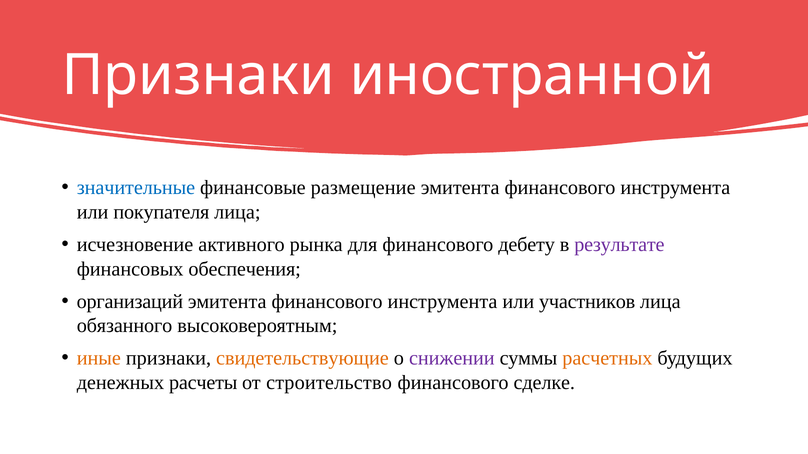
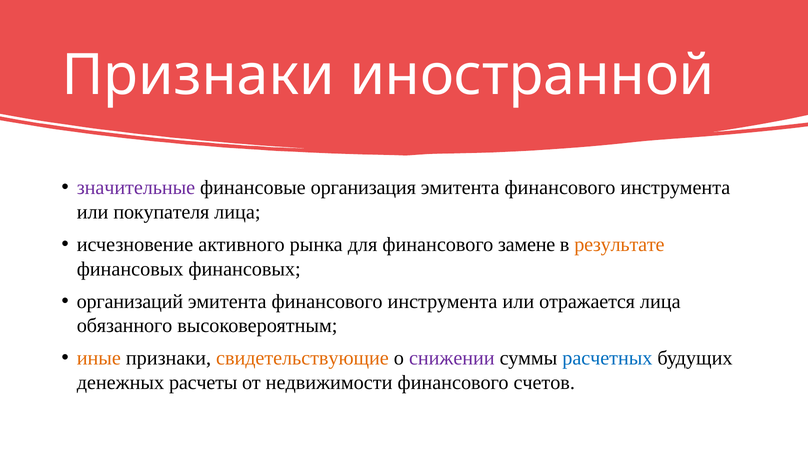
значительные colour: blue -> purple (136, 188)
размещение: размещение -> организация (363, 188)
дебету: дебету -> замене (527, 245)
результате colour: purple -> orange (619, 245)
финансовых обеспечения: обеспечения -> финансовых (245, 269)
участников: участников -> отражается (587, 302)
расчетных colour: orange -> blue (607, 359)
строительство: строительство -> недвижимости (329, 383)
сделке: сделке -> счетов (544, 383)
